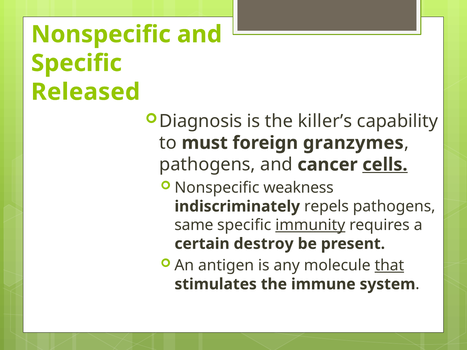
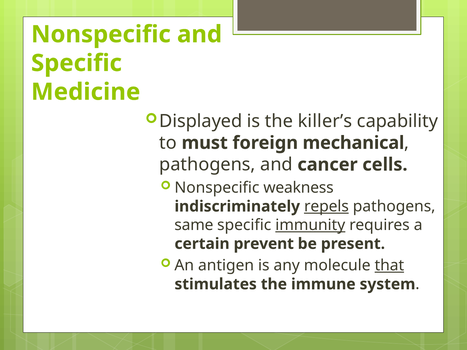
Released: Released -> Medicine (86, 92)
Diagnosis: Diagnosis -> Displayed (201, 121)
granzymes: granzymes -> mechanical (353, 143)
cells underline: present -> none (385, 165)
repels underline: none -> present (326, 207)
destroy: destroy -> prevent (264, 244)
